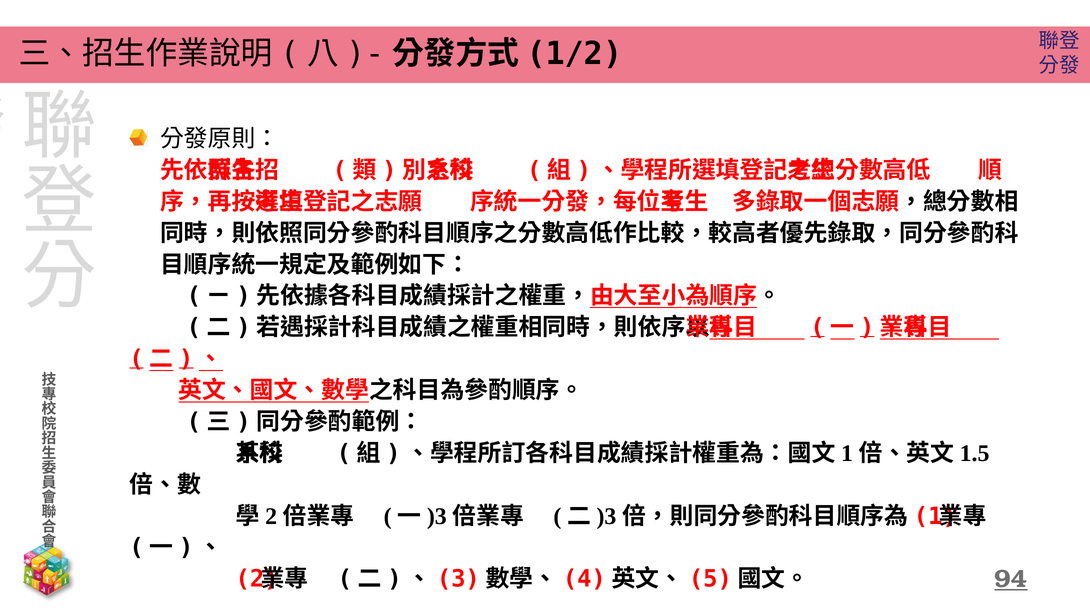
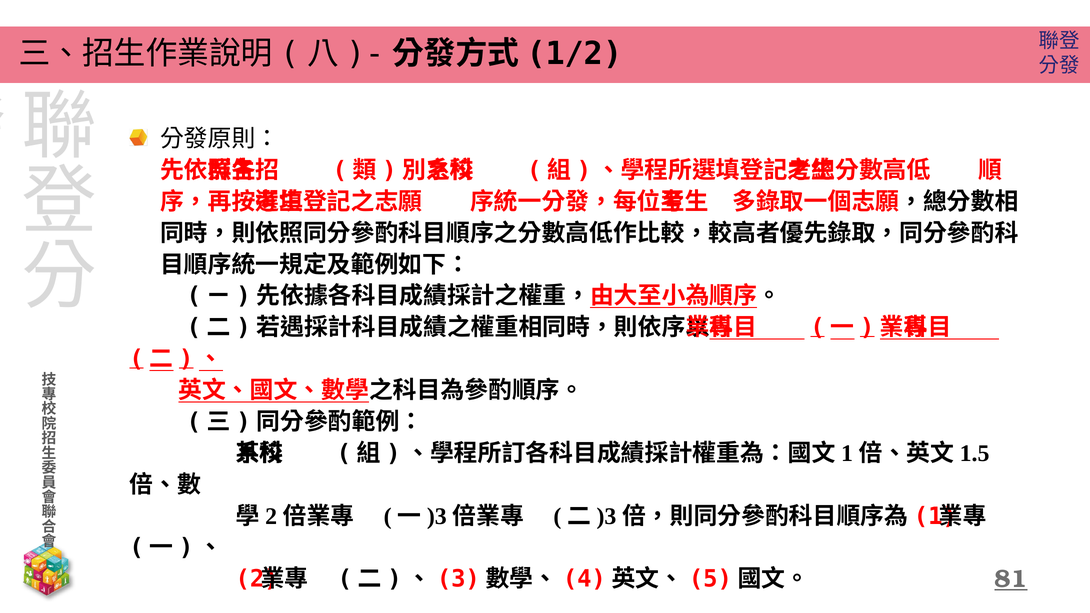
94: 94 -> 81 (1011, 579)
